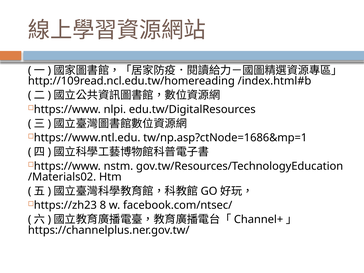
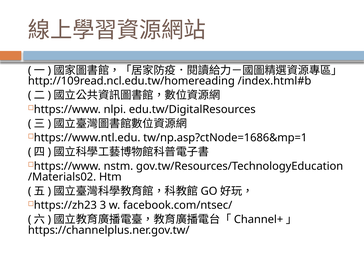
8: 8 -> 3 (103, 205)
